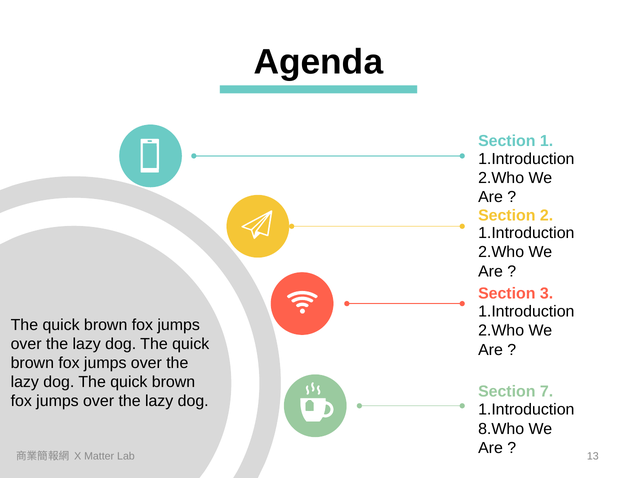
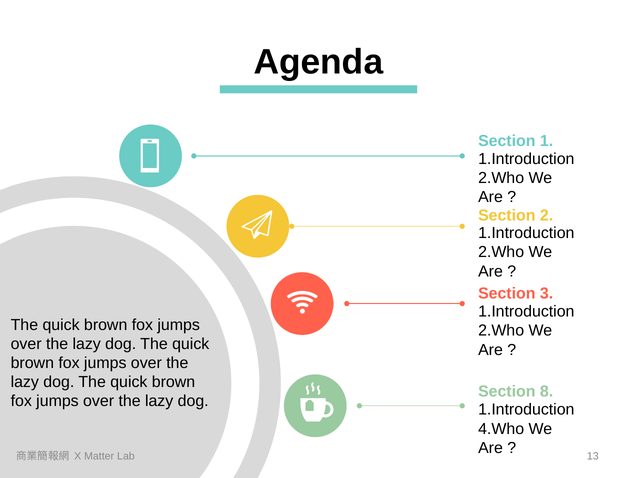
7: 7 -> 8 (547, 391)
8.Who: 8.Who -> 4.Who (501, 429)
